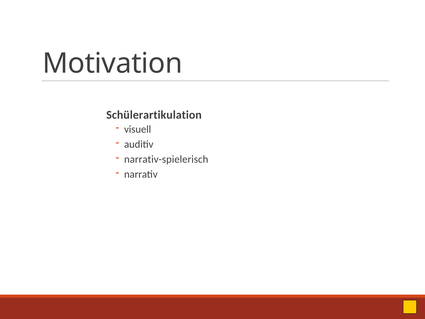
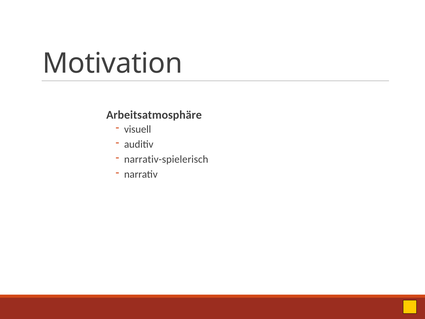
Schülerartikulation: Schülerartikulation -> Arbeitsatmosphäre (154, 115)
